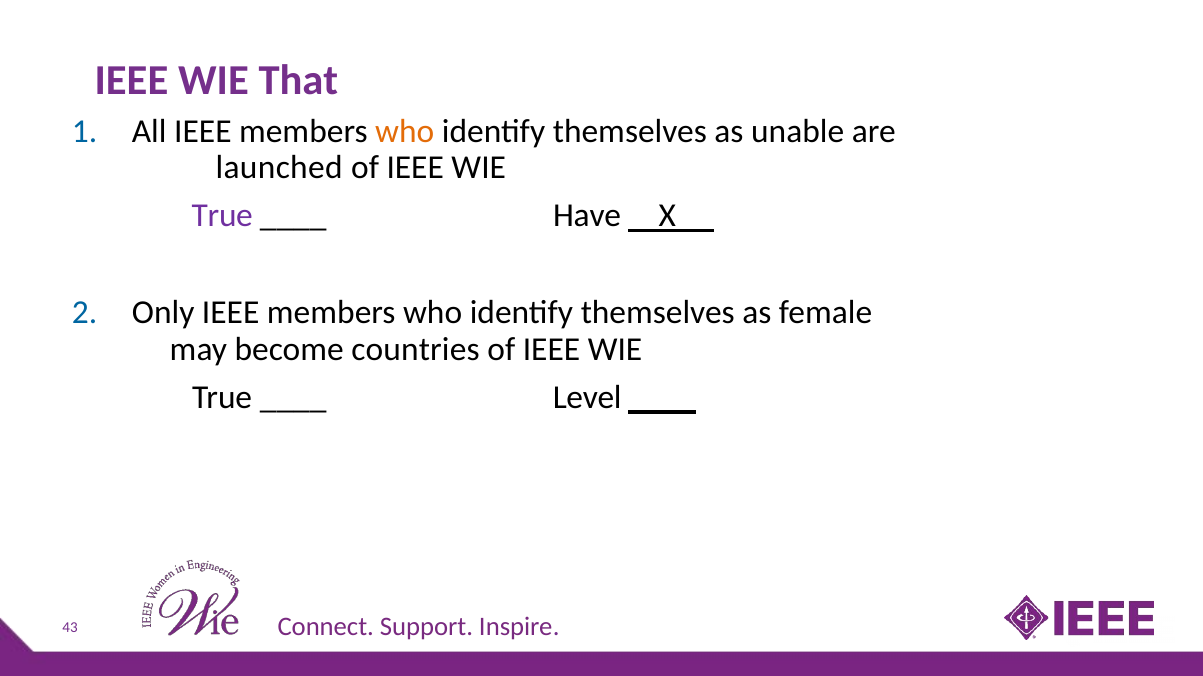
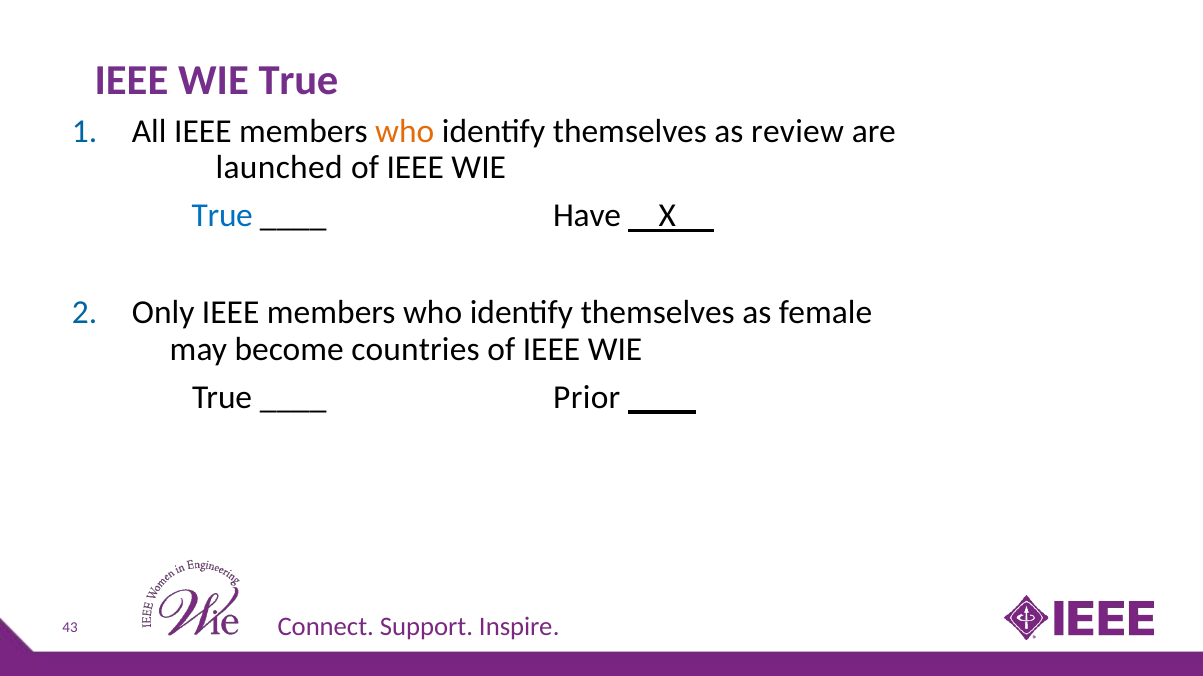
That: That -> True (298, 80)
unable: unable -> review (798, 131)
True colour: purple -> blue (222, 216)
Level: Level -> Prior (587, 398)
